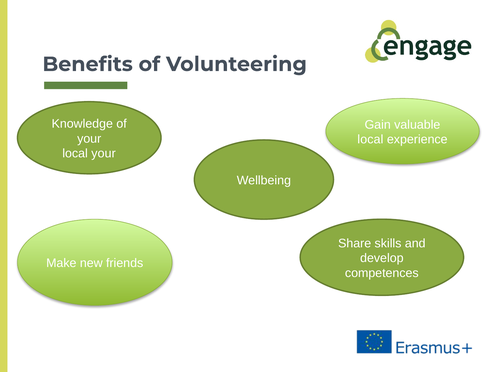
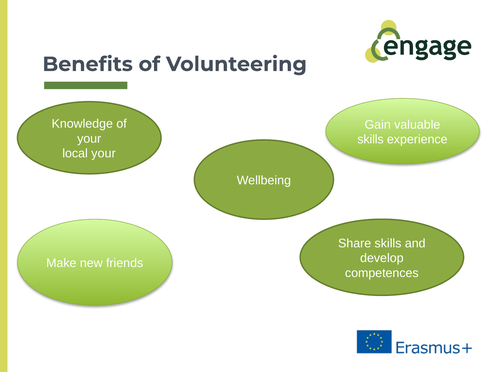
local: local -> skills (371, 139)
